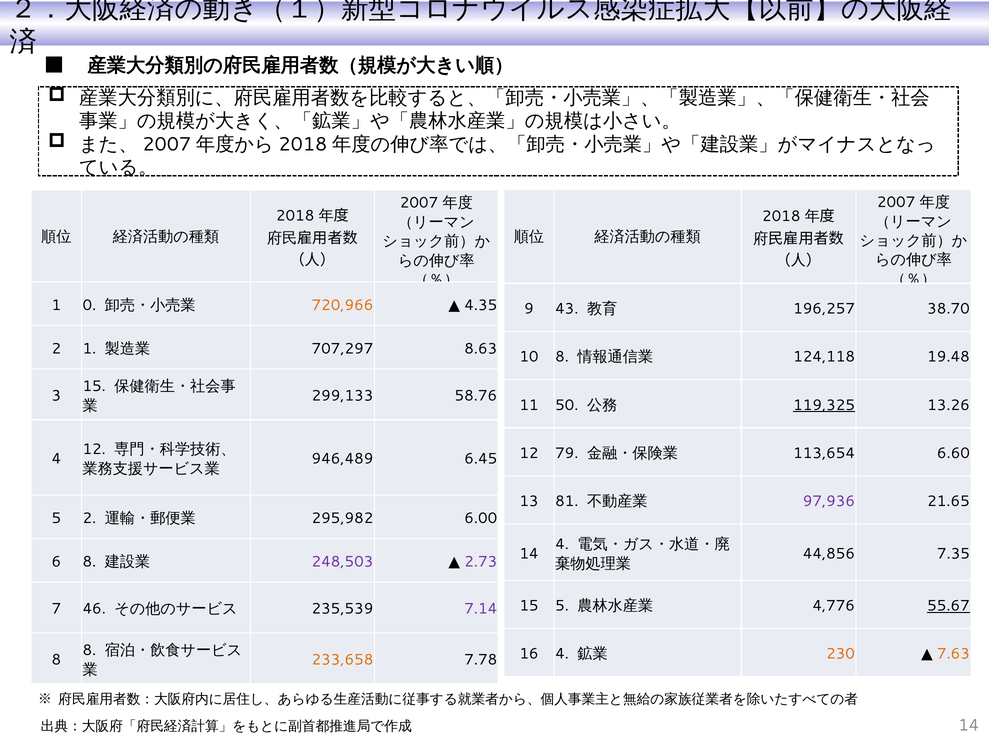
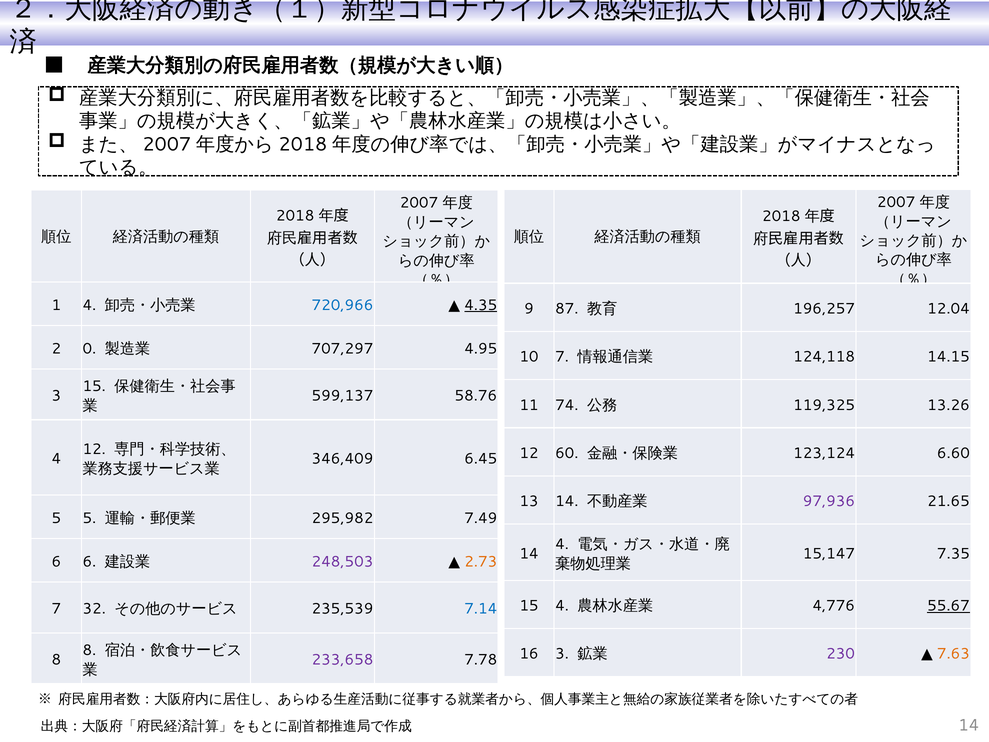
1 0: 0 -> 4 (89, 305)
720,966 colour: orange -> blue (342, 305)
4.35 underline: none -> present (481, 305)
43: 43 -> 87 (567, 309)
38.70: 38.70 -> 12.04 (949, 309)
2 1: 1 -> 0 (89, 348)
8.63: 8.63 -> 4.95 (481, 348)
10 8: 8 -> 7 (562, 357)
19.48: 19.48 -> 14.15 (949, 357)
299,133: 299,133 -> 599,137 (342, 396)
50: 50 -> 74 (567, 405)
119,325 underline: present -> none (824, 405)
79: 79 -> 60 (567, 453)
113,654: 113,654 -> 123,124 (824, 453)
946,489: 946,489 -> 346,409 (342, 459)
13 81: 81 -> 14 (567, 501)
5 2: 2 -> 5 (89, 518)
6.00: 6.00 -> 7.49 (481, 518)
44,856: 44,856 -> 15,147 (829, 553)
6 8: 8 -> 6 (89, 561)
2.73 colour: purple -> orange (481, 561)
15 5: 5 -> 4 (562, 606)
46: 46 -> 32 (94, 609)
7.14 colour: purple -> blue (481, 609)
16 4: 4 -> 3 (562, 654)
230 colour: orange -> purple (841, 654)
233,658 colour: orange -> purple (342, 659)
